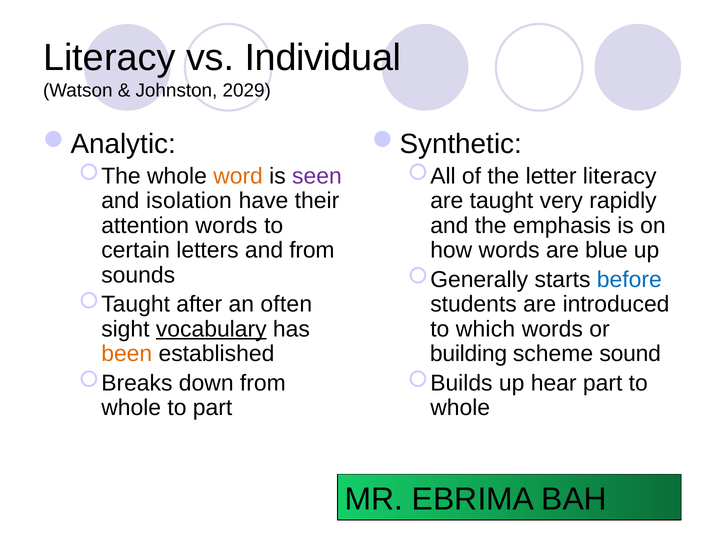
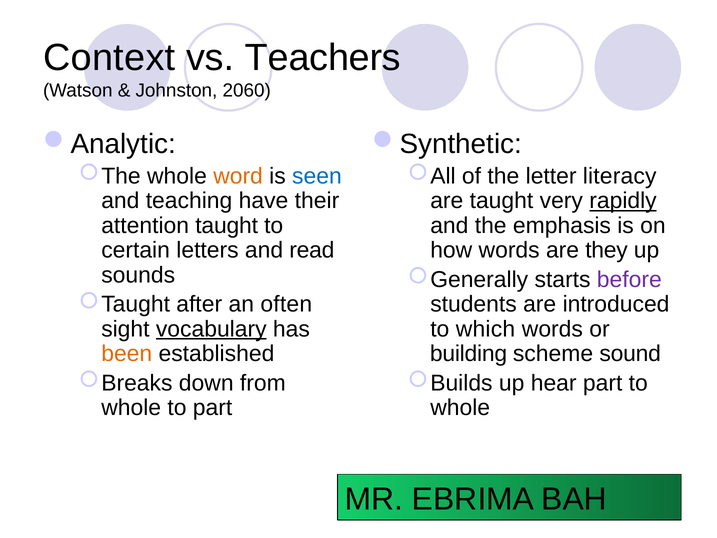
Literacy: Literacy -> Context (109, 58)
Individual: Individual -> Teachers (323, 58)
2029: 2029 -> 2060 (247, 90)
seen colour: purple -> blue (317, 176)
isolation: isolation -> teaching (189, 201)
rapidly underline: none -> present (623, 201)
attention words: words -> taught (227, 225)
and from: from -> read (312, 250)
blue: blue -> they (607, 250)
before colour: blue -> purple (629, 279)
